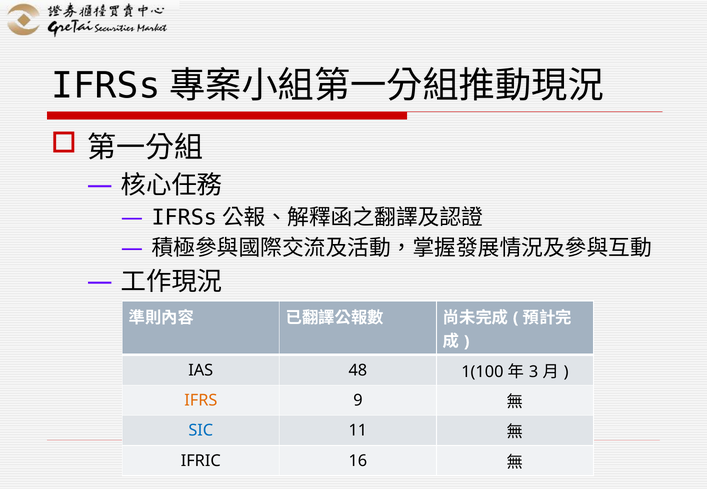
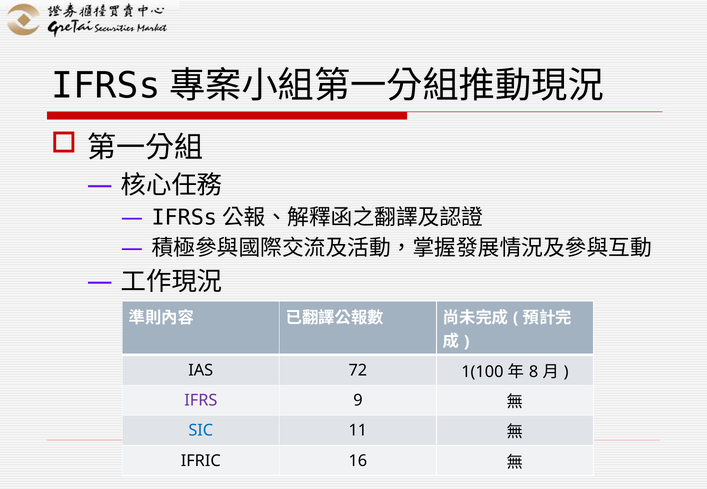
48: 48 -> 72 (358, 371)
3: 3 -> 8 (534, 372)
IFRS colour: orange -> purple (201, 401)
